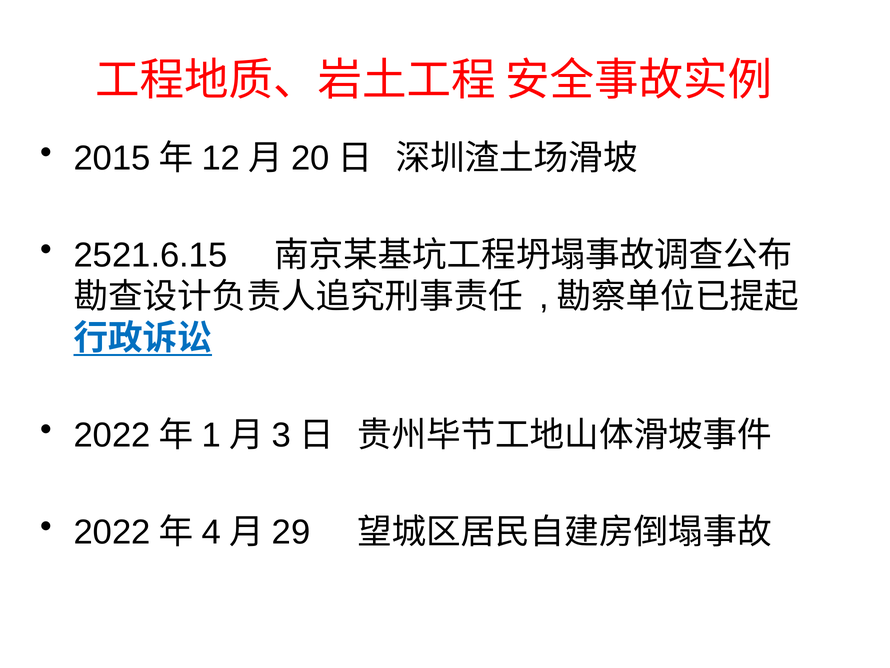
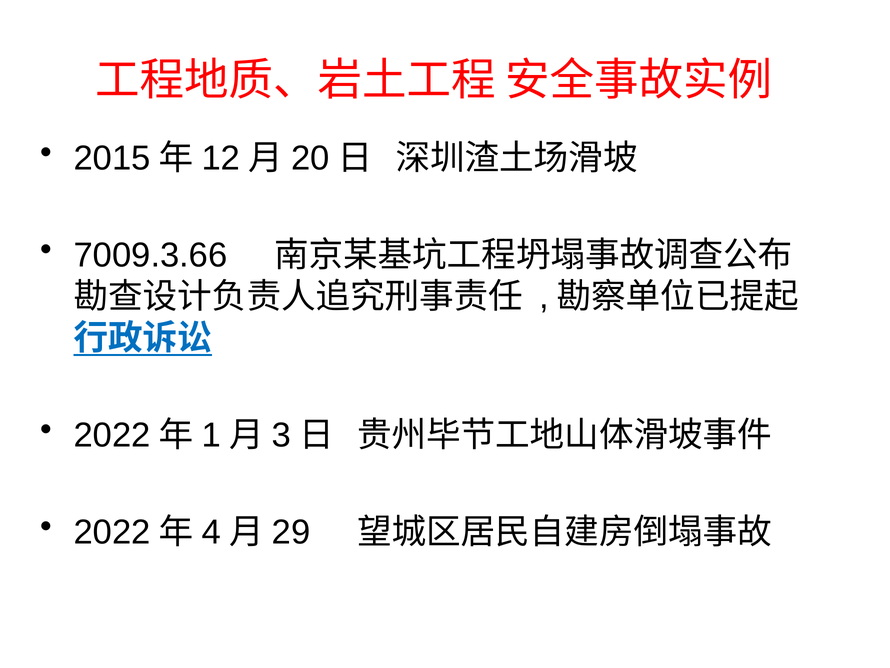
2521.6.15: 2521.6.15 -> 7009.3.66 (150, 255)
